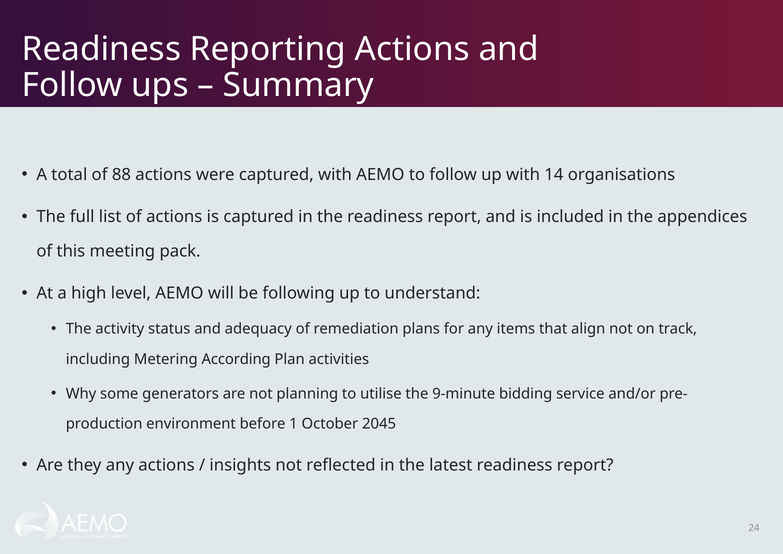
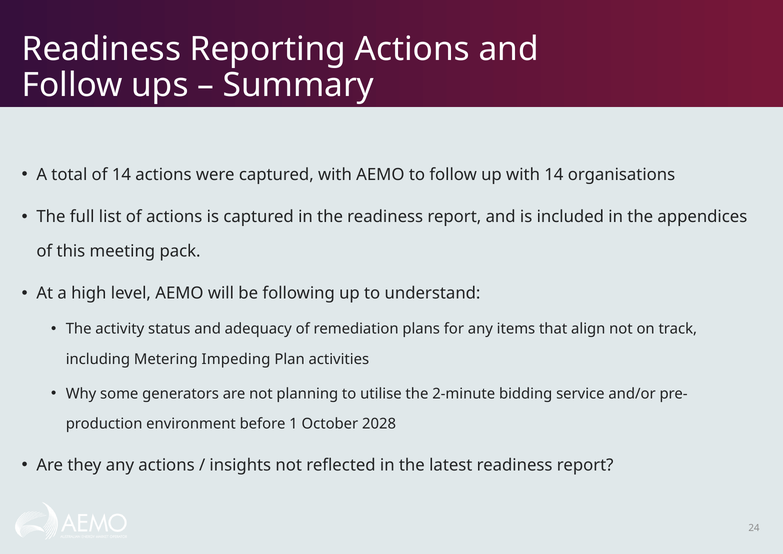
of 88: 88 -> 14 (121, 174)
According: According -> Impeding (236, 359)
9-minute: 9-minute -> 2-minute (464, 393)
2045: 2045 -> 2028 (379, 424)
